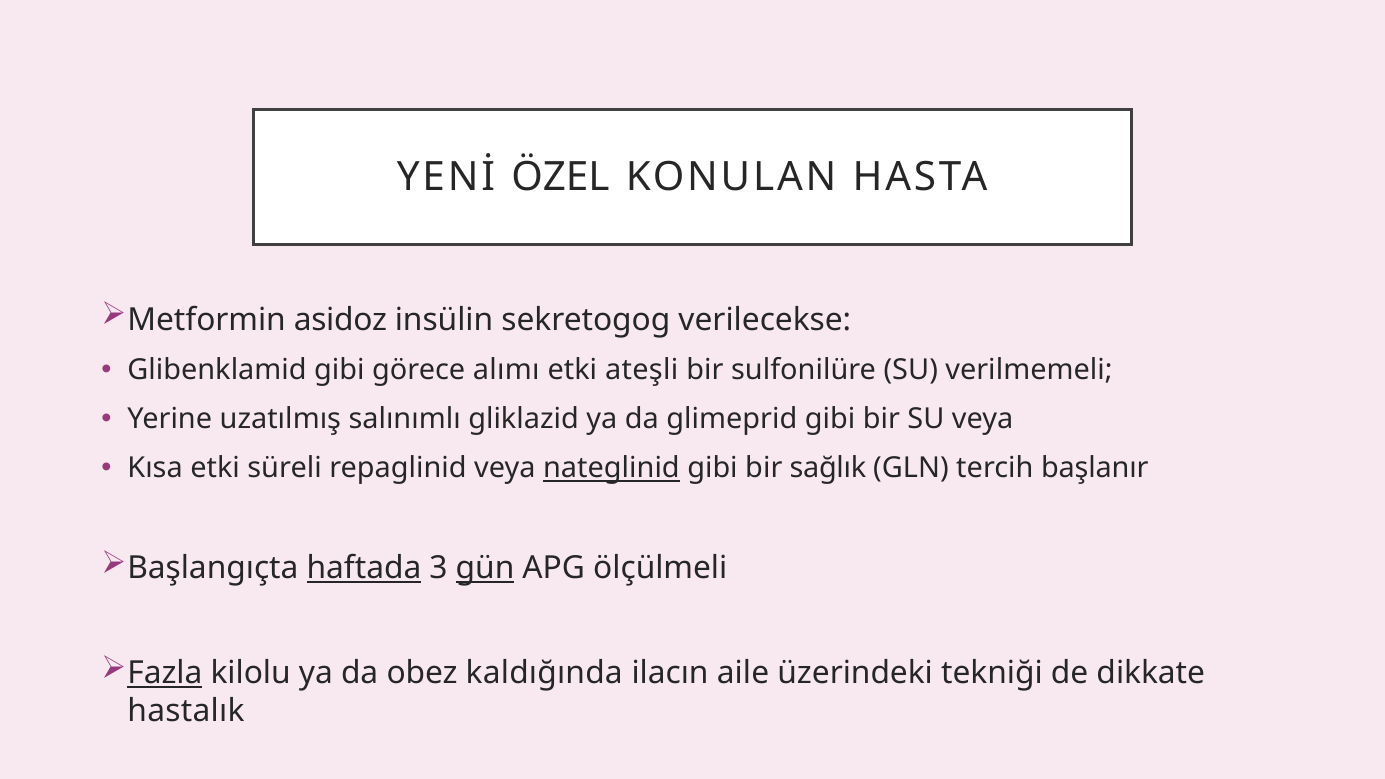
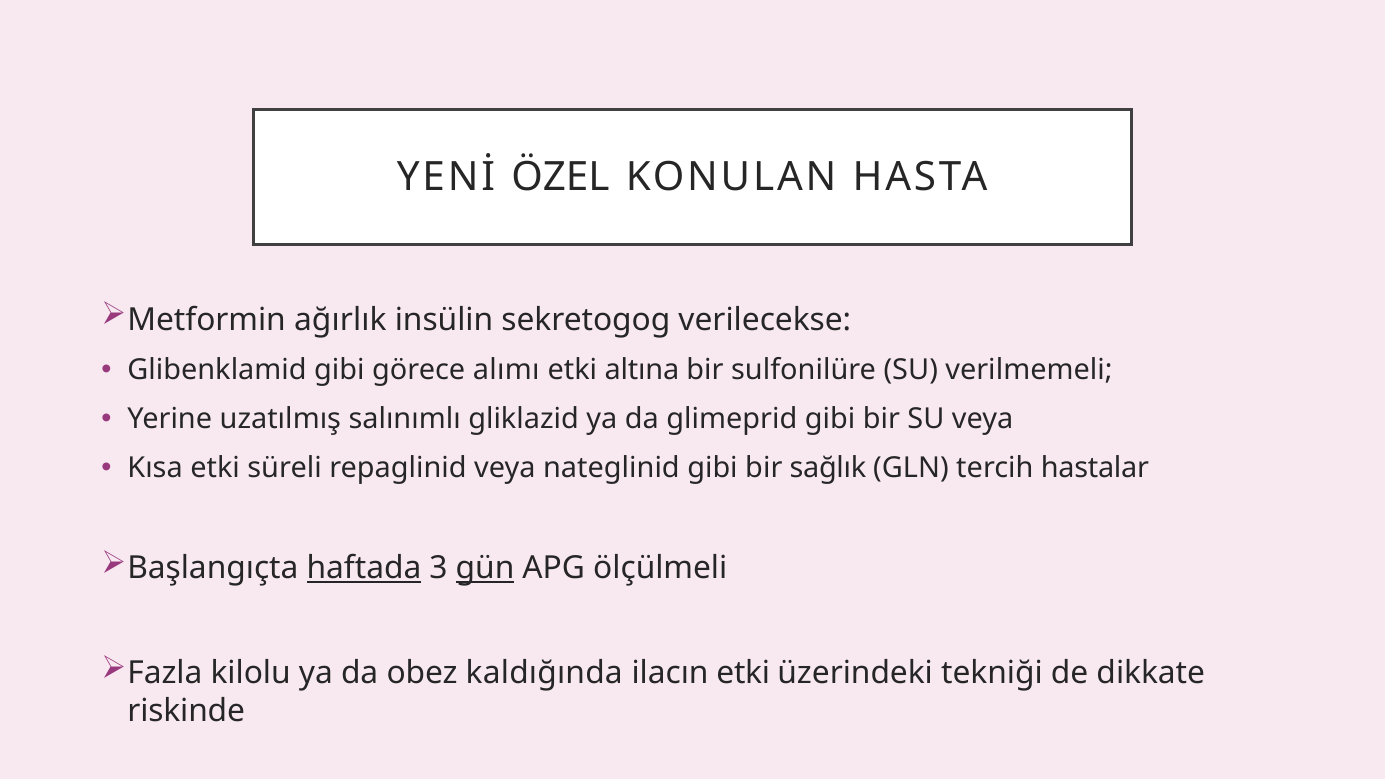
asidoz: asidoz -> ağırlık (340, 320)
ateşli: ateşli -> altına (642, 370)
nateglinid underline: present -> none (611, 468)
başlanır: başlanır -> hastalar (1095, 468)
Fazla underline: present -> none (165, 673)
ilacın aile: aile -> etki (743, 673)
hastalık: hastalık -> riskinde (186, 711)
